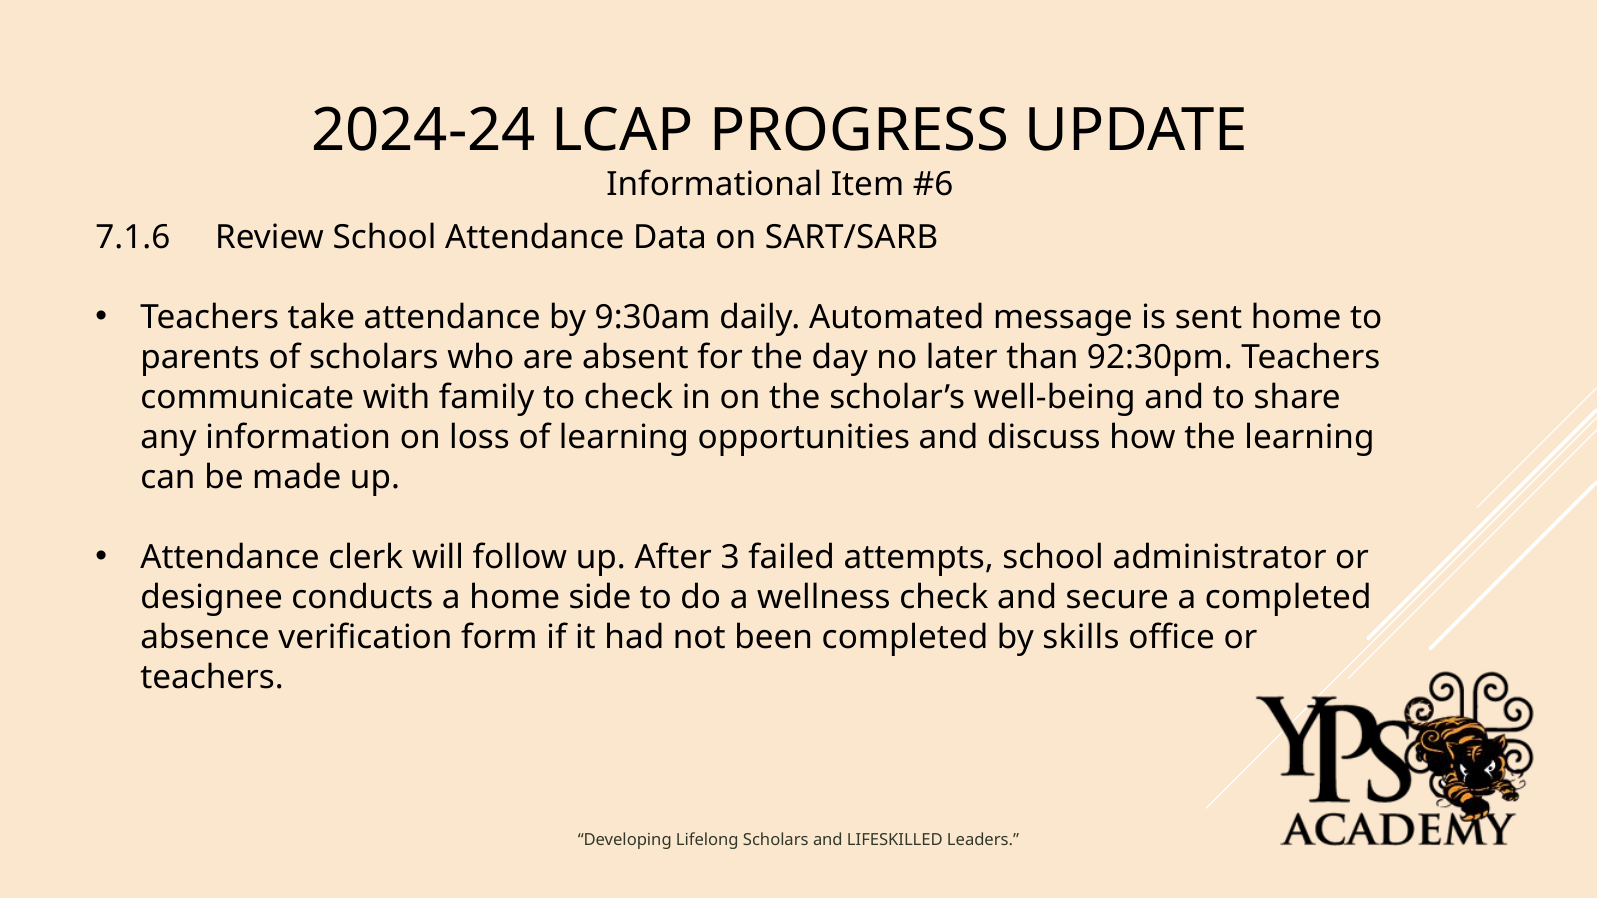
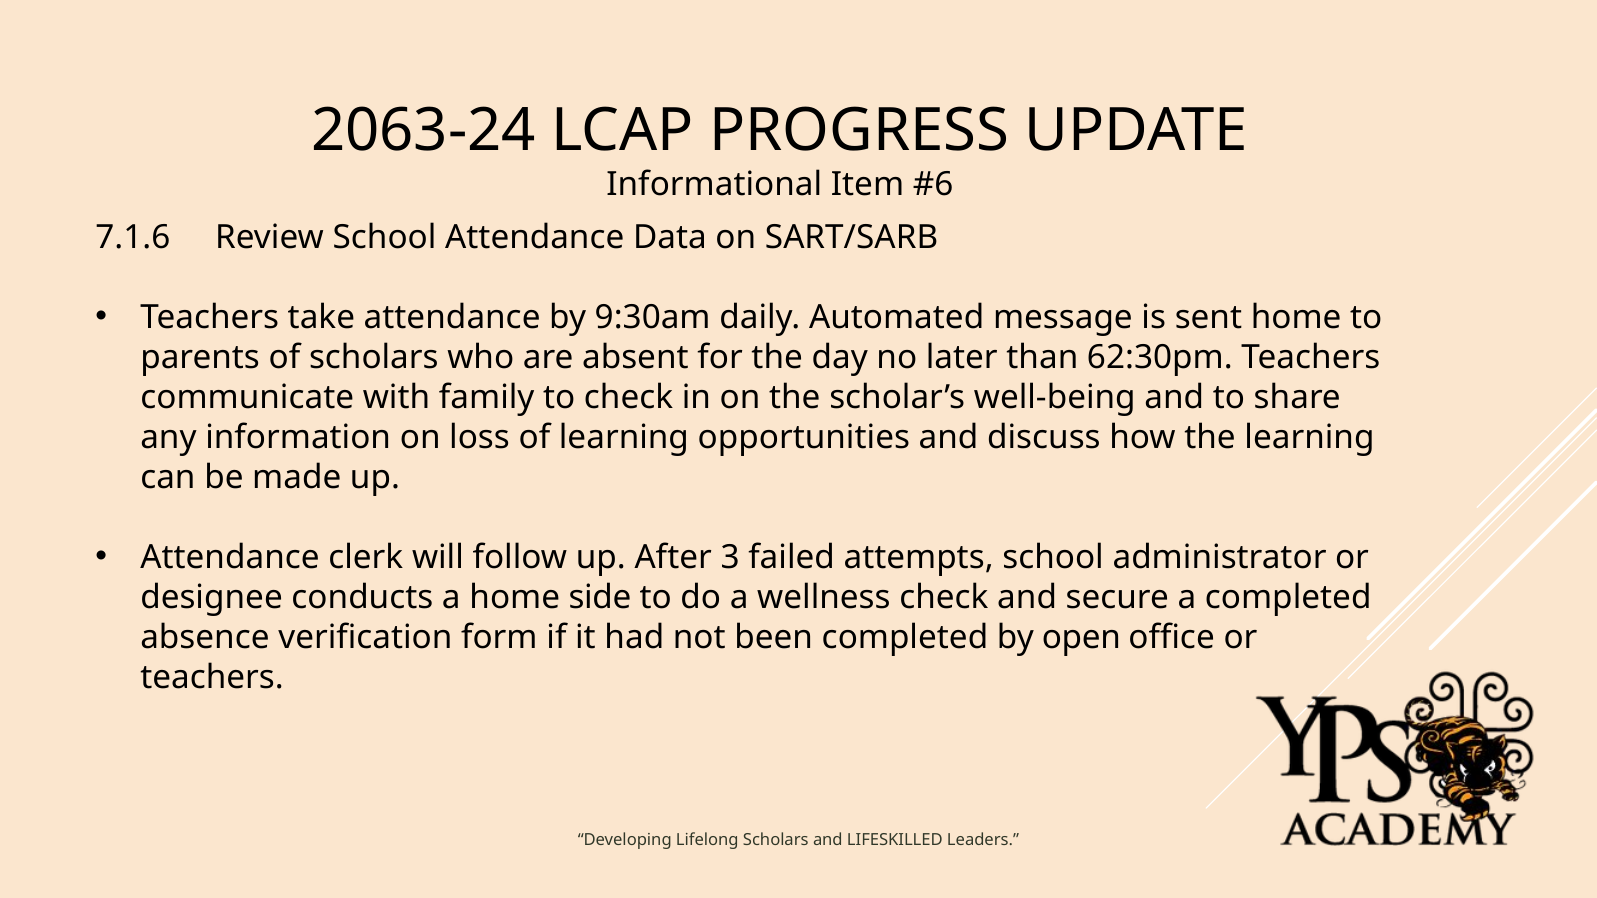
2024-24: 2024-24 -> 2063-24 (424, 131)
92:30pm: 92:30pm -> 62:30pm (1160, 358)
skills: skills -> open (1081, 637)
